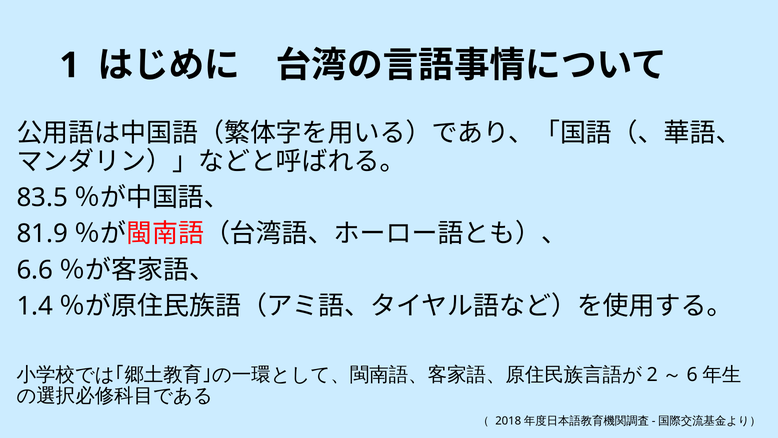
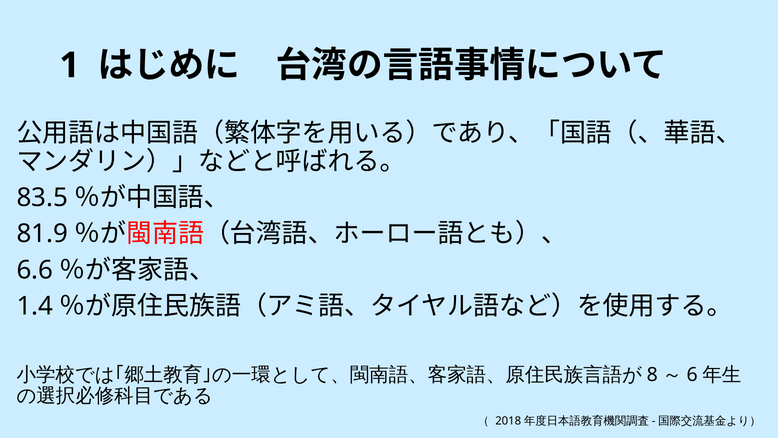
2: 2 -> 8 (652, 375)
